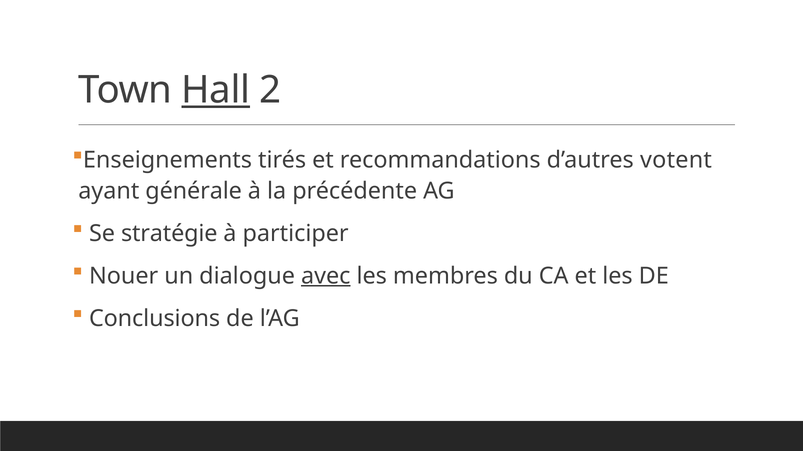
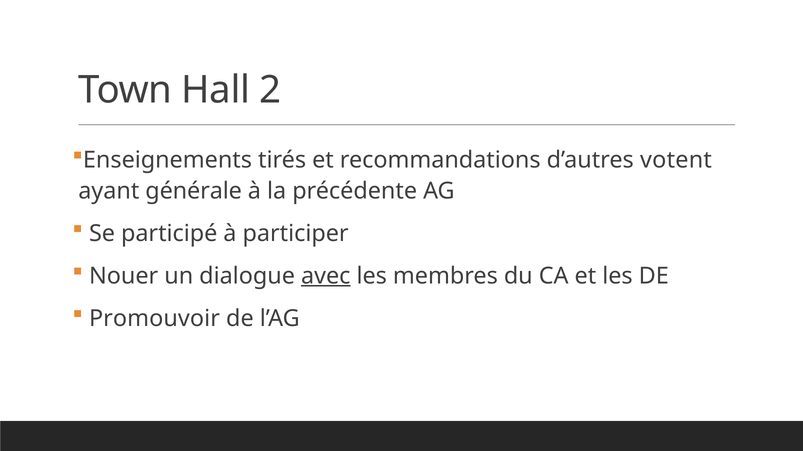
Hall underline: present -> none (216, 90)
stratégie: stratégie -> participé (169, 234)
Conclusions: Conclusions -> Promouvoir (154, 319)
